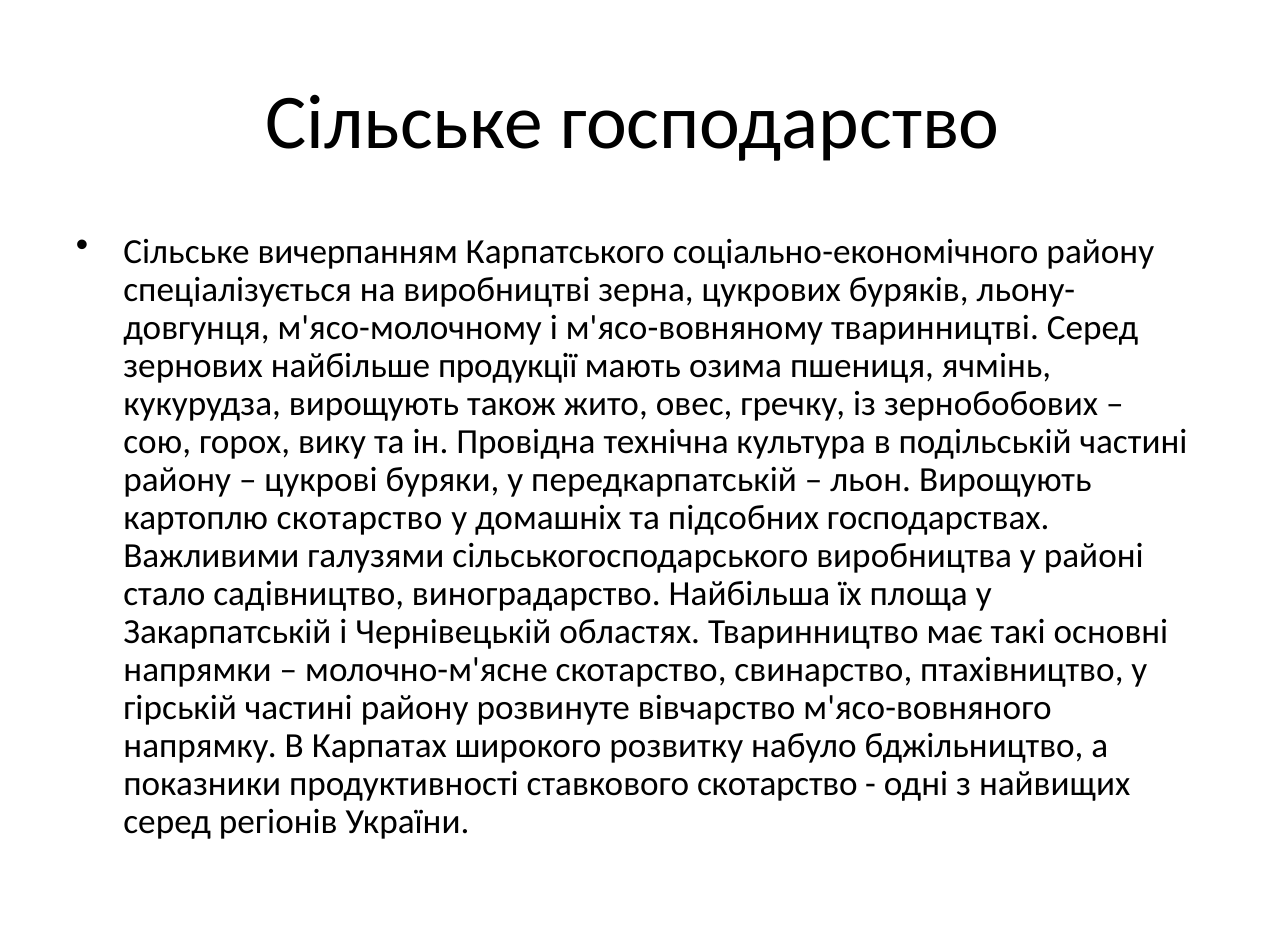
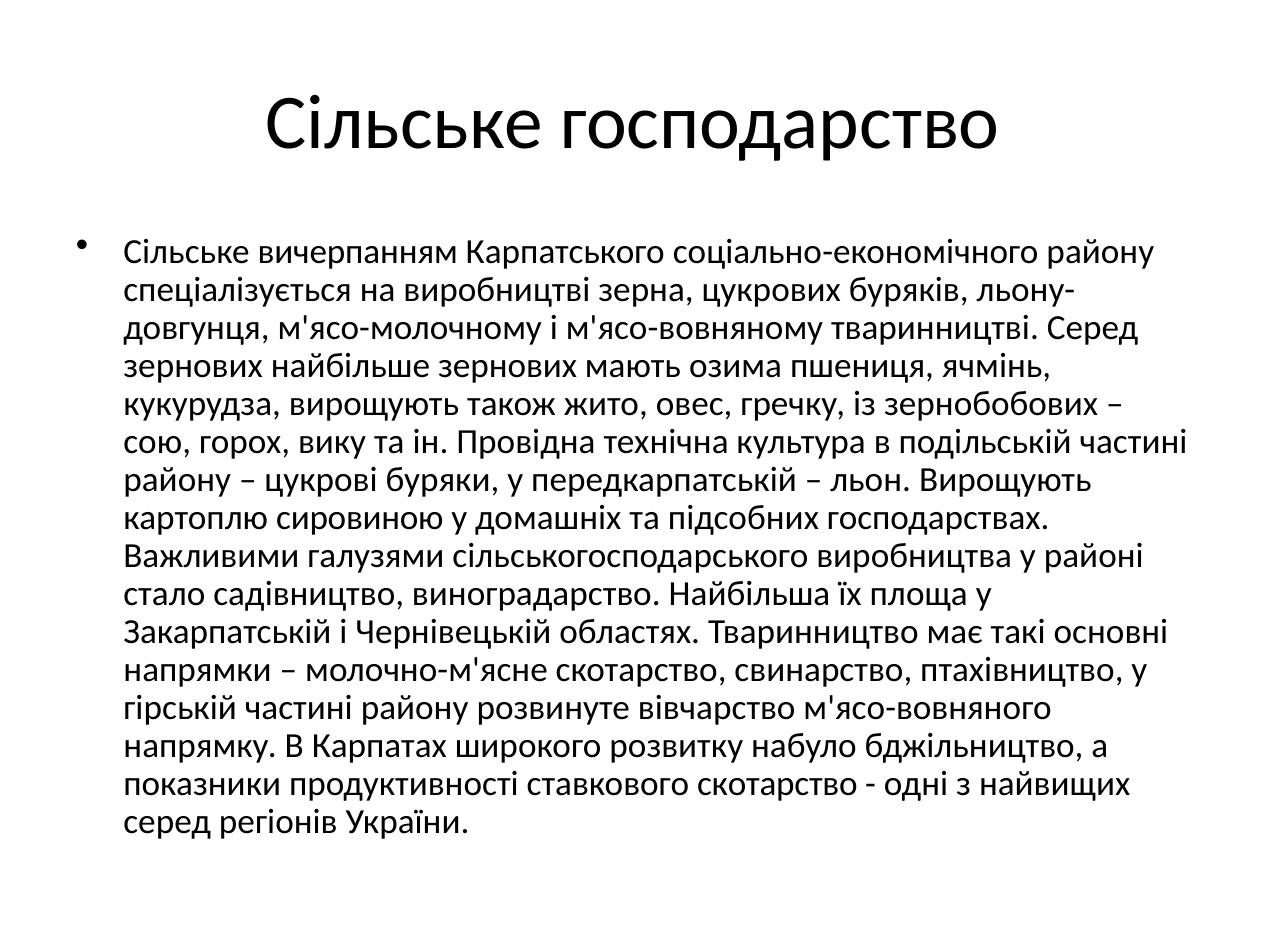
найбільше продукції: продукції -> зернових (508, 365)
картоплю скотарство: скотарство -> сировиною (360, 517)
